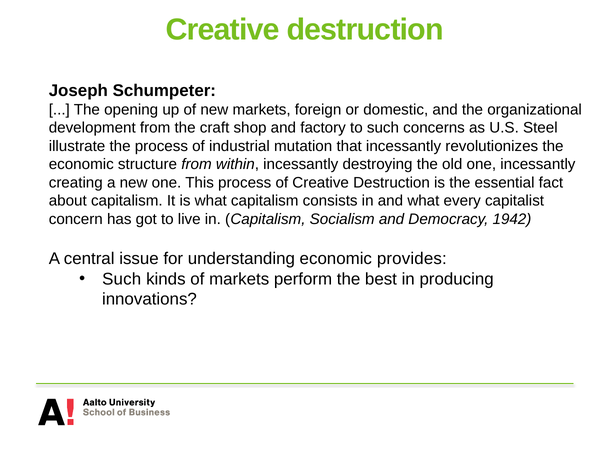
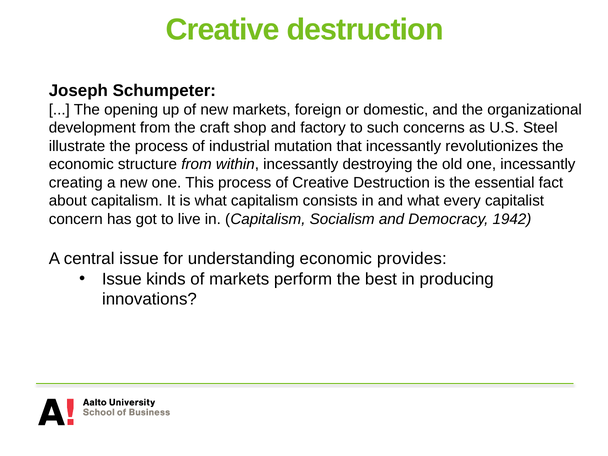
Such: Such -> Issue (122, 279)
